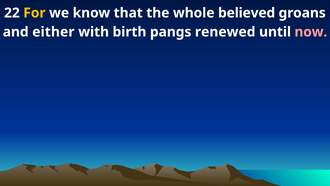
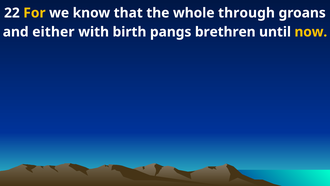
believed: believed -> through (246, 13)
renewed: renewed -> brethren (225, 32)
now colour: pink -> yellow (311, 32)
